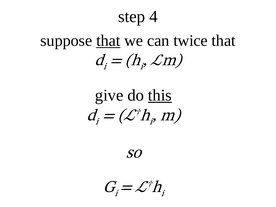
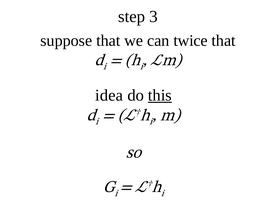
4: 4 -> 3 (154, 17)
that underline: present -> none (108, 41)
give: give -> idea (109, 95)
